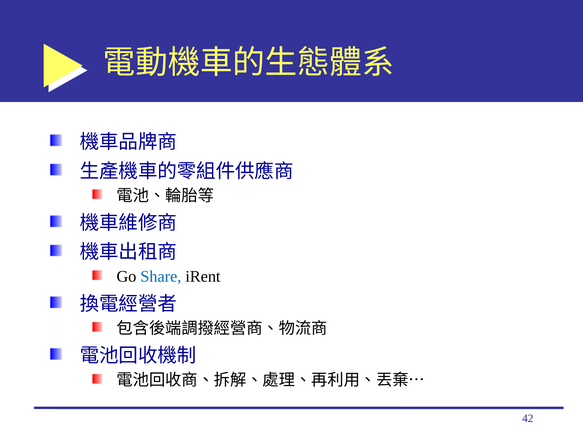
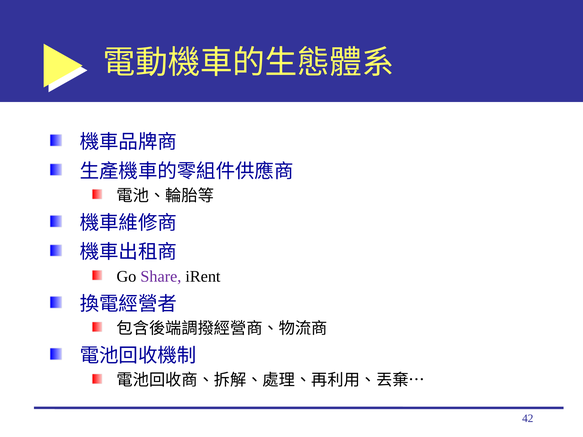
Share colour: blue -> purple (161, 277)
